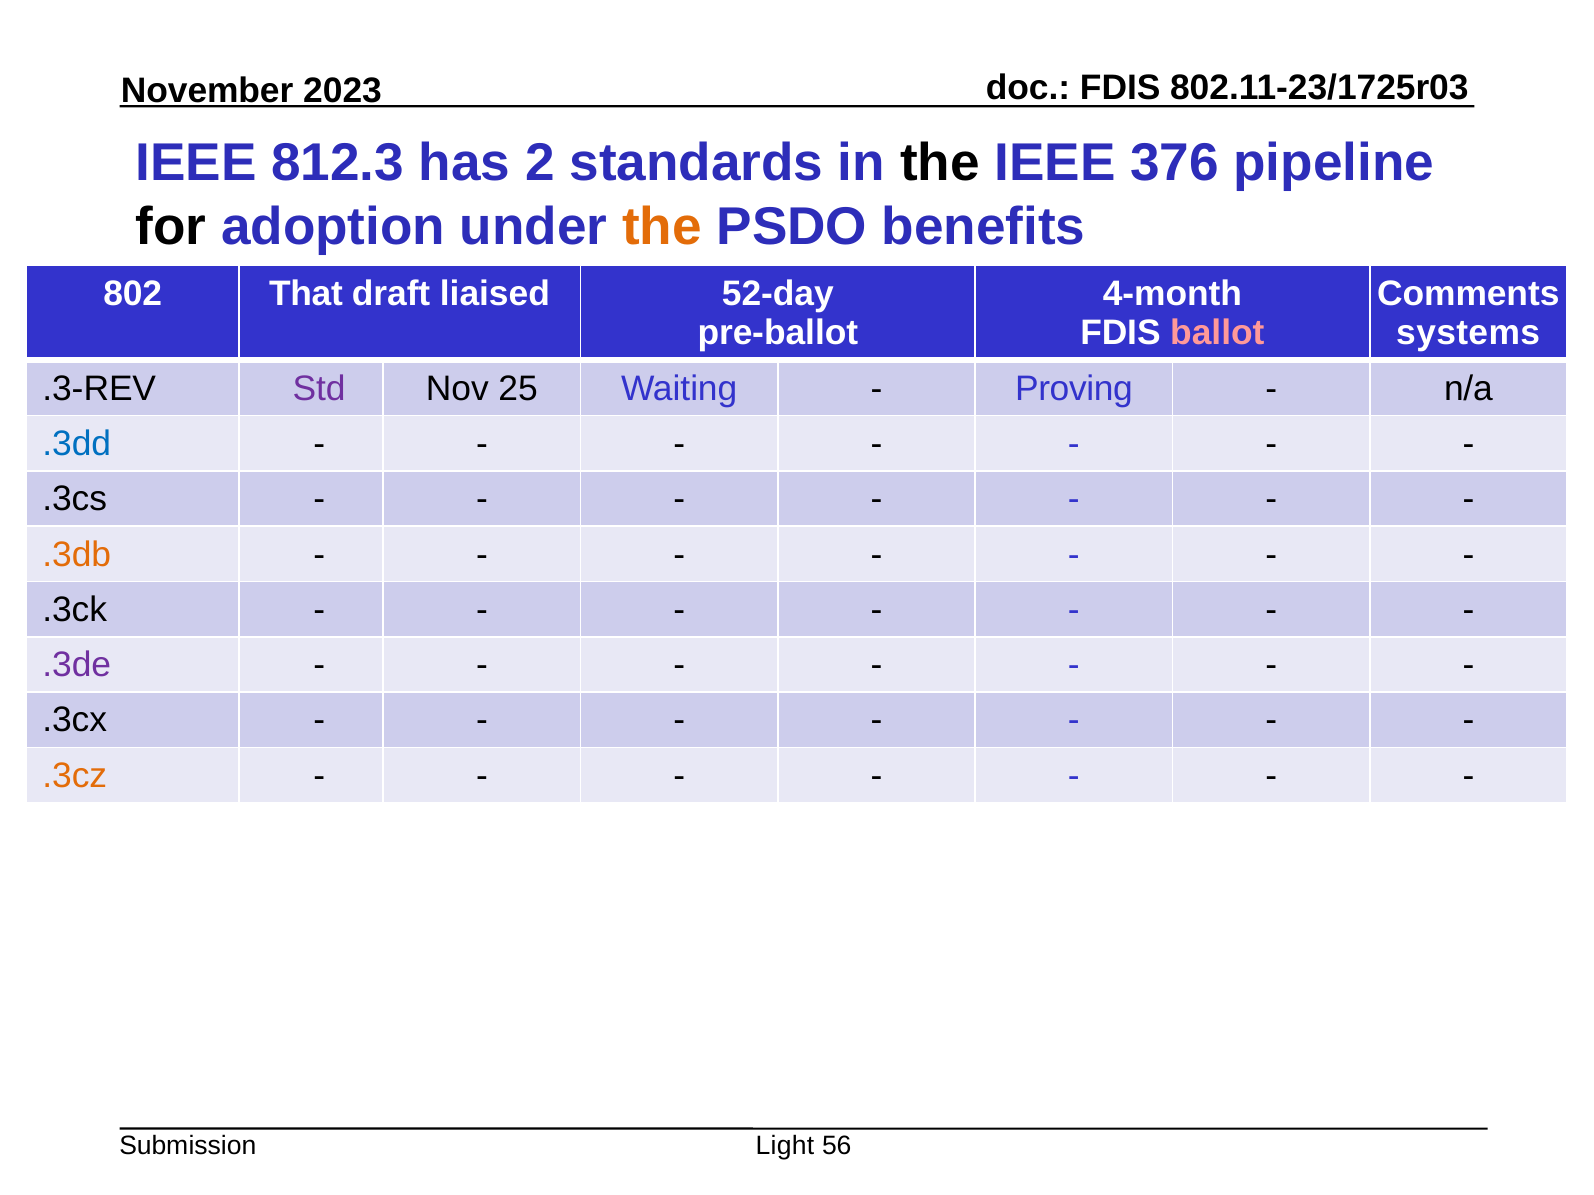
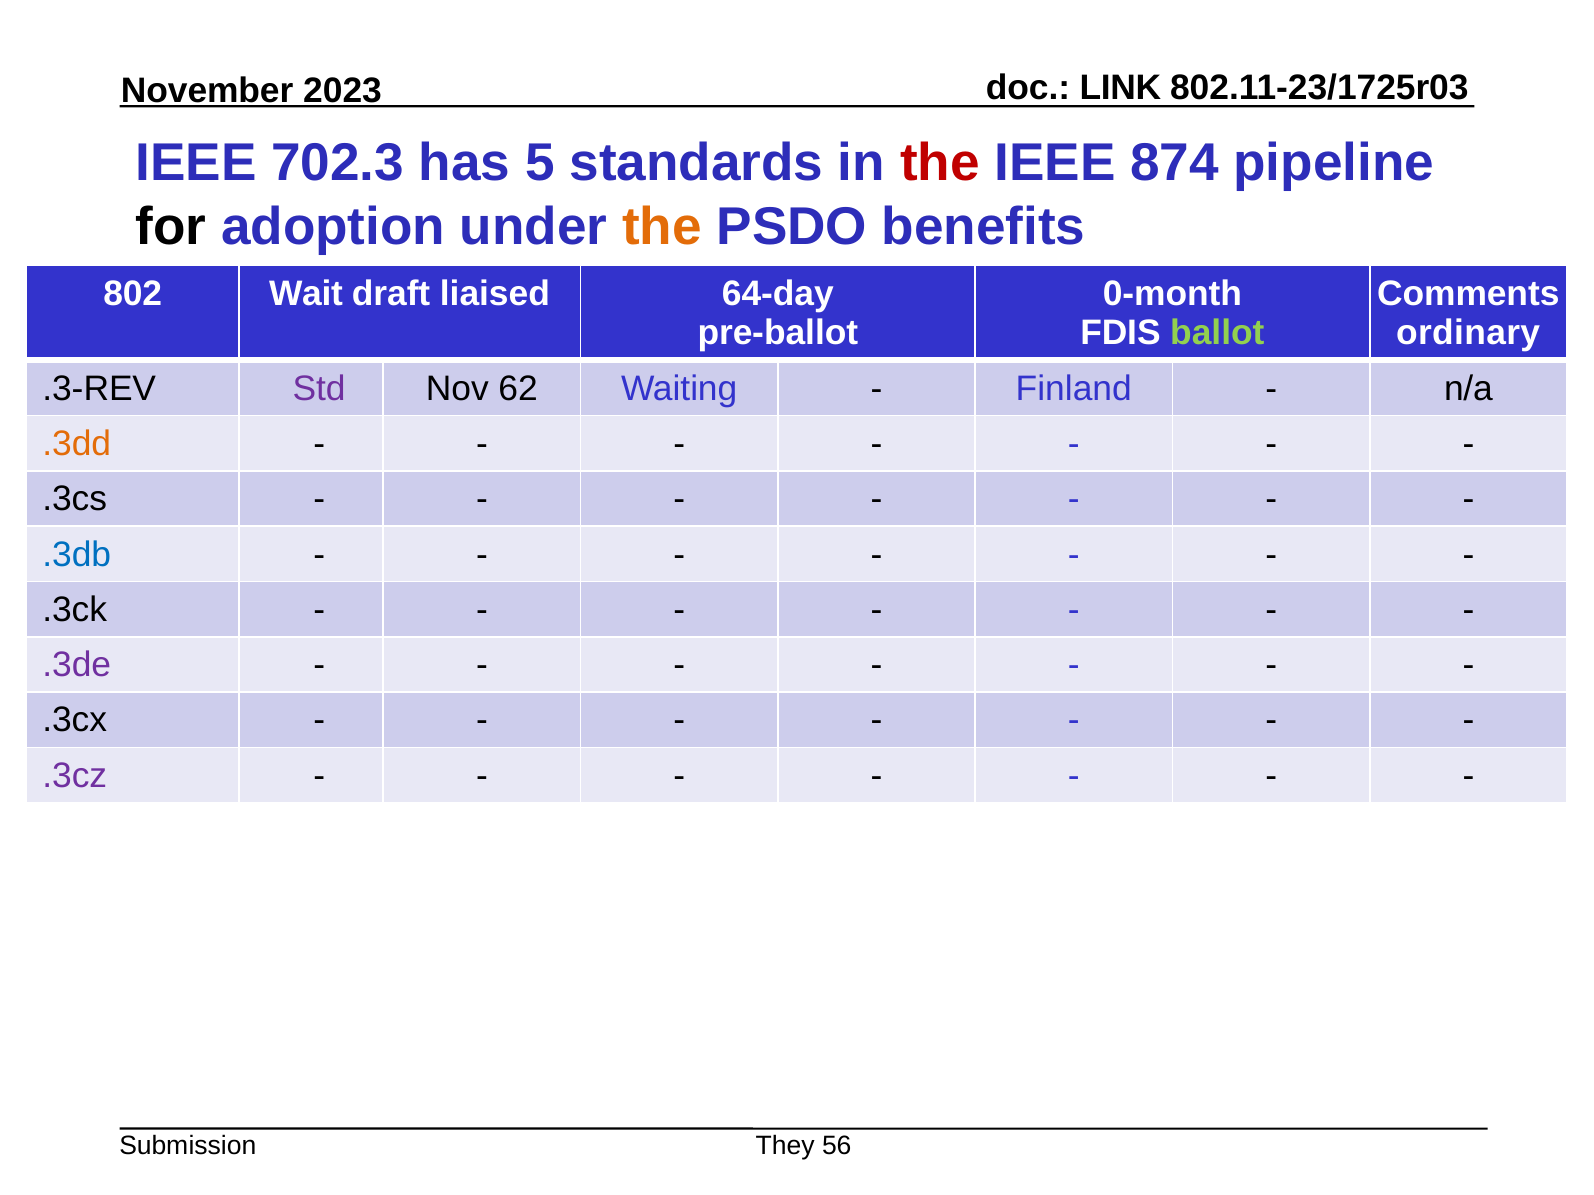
FDIS: FDIS -> LINK (1120, 87)
812.3: 812.3 -> 702.3 (338, 163)
2: 2 -> 5 (540, 163)
the colour: black -> red (940, 163)
376: 376 -> 874 (1174, 163)
That: That -> Wait (306, 294)
52-day: 52-day -> 64-day (778, 294)
4-month: 4-month -> 0-month (1172, 294)
ballot colour: pink -> light green (1217, 333)
systems: systems -> ordinary (1468, 333)
25: 25 -> 62 (518, 389)
Proving: Proving -> Finland (1074, 389)
.3dd colour: blue -> orange (77, 444)
.3db colour: orange -> blue (77, 555)
.3cz colour: orange -> purple (75, 776)
Light: Light -> They (785, 1147)
